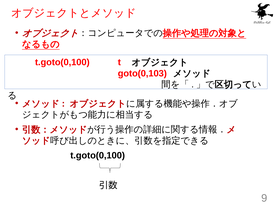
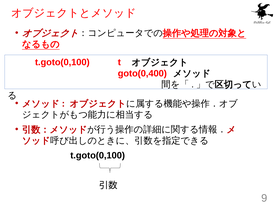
goto(0,103: goto(0,103 -> goto(0,400 (142, 73)
